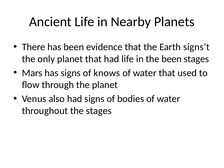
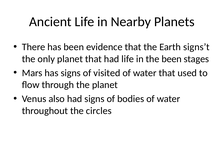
knows: knows -> visited (107, 73)
the stages: stages -> circles (99, 111)
